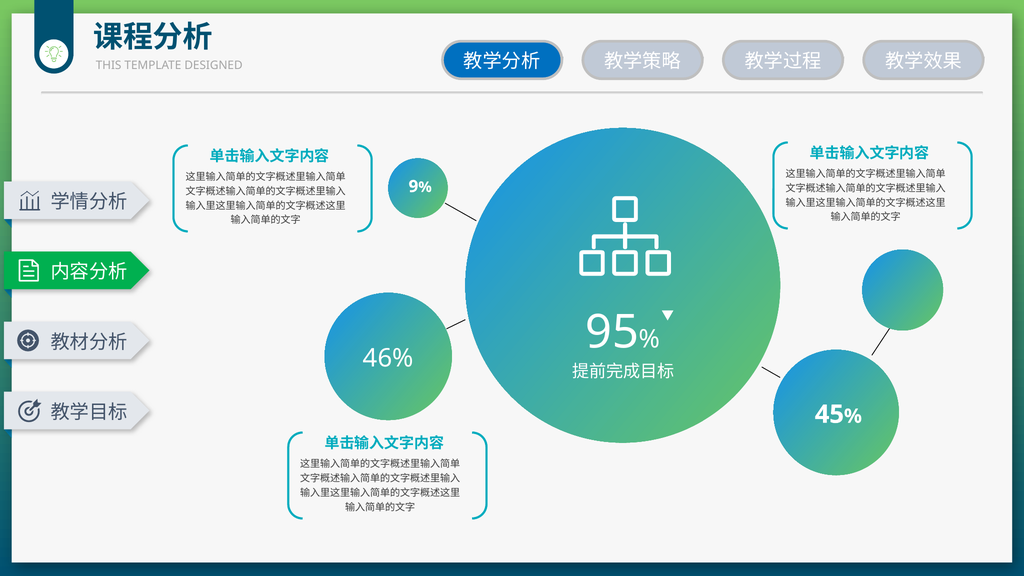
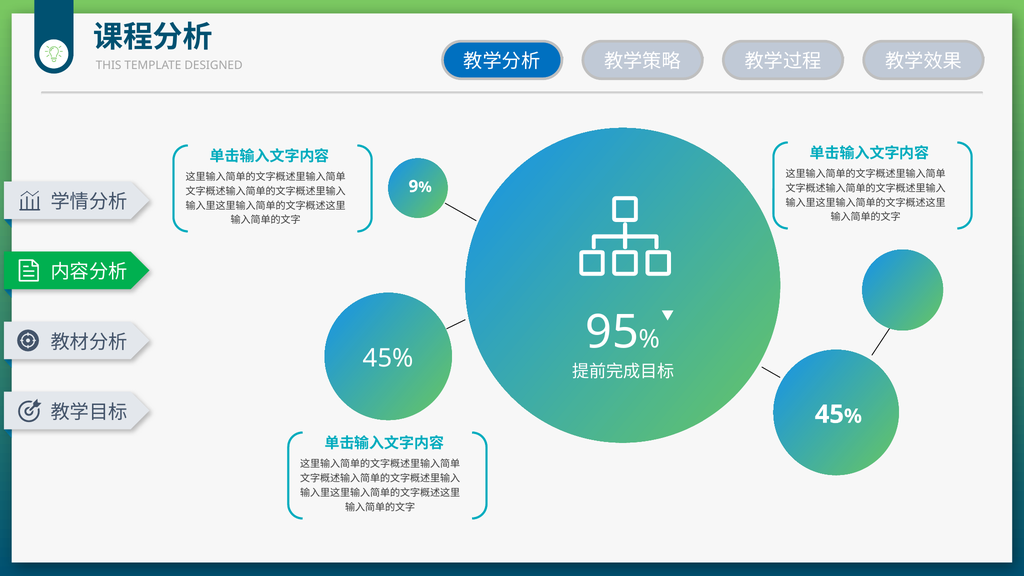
46%: 46% -> 45% (388, 358)
